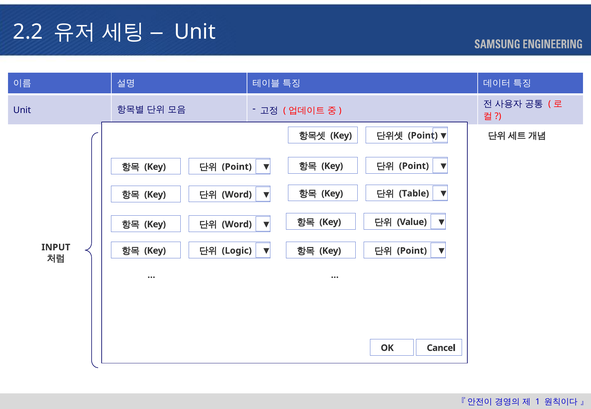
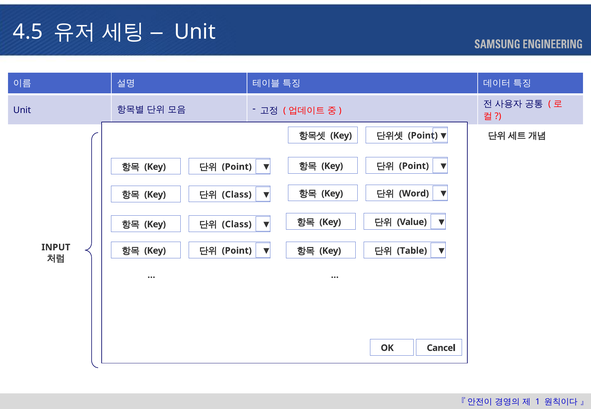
2.2: 2.2 -> 4.5 (28, 32)
Table: Table -> Word (414, 194)
Word: Word -> Class (237, 195)
Word: Word -> Class (237, 224)
Logic: Logic -> Point (237, 251)
Point: Point -> Table (412, 251)
